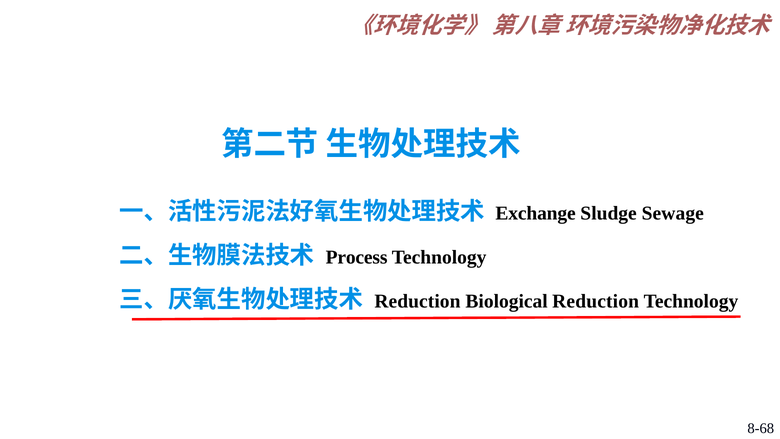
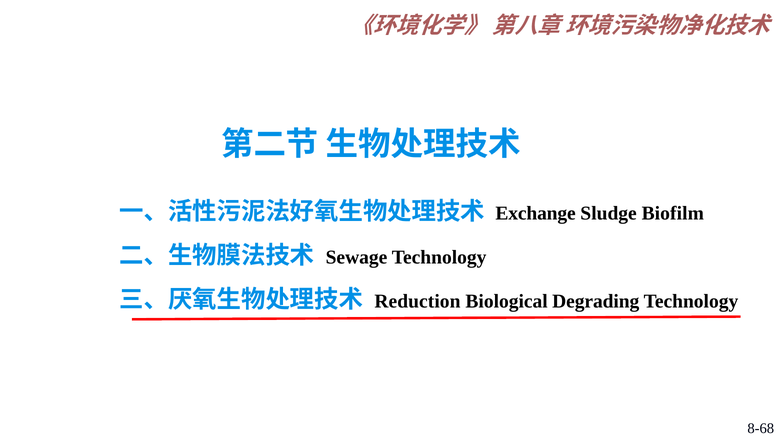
Sewage: Sewage -> Biofilm (673, 213)
Process: Process -> Sewage (356, 257)
Biological Reduction: Reduction -> Degrading (596, 301)
